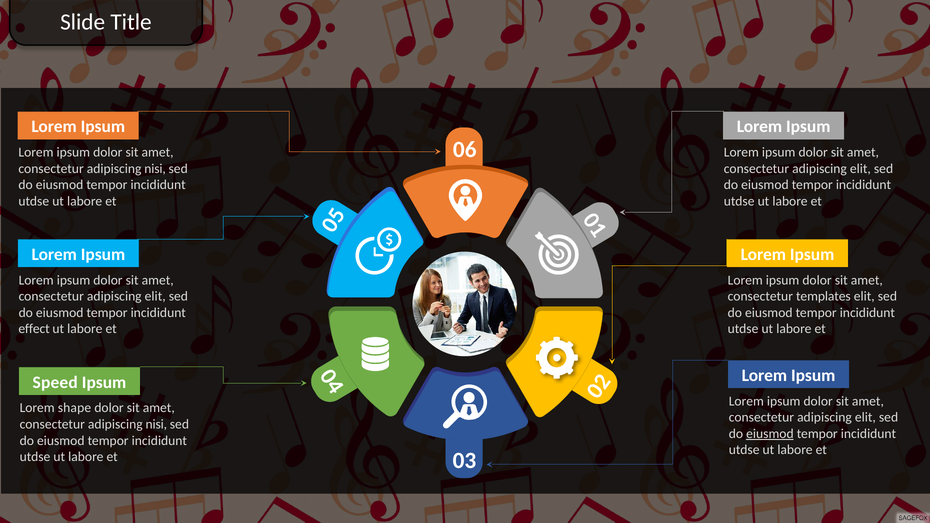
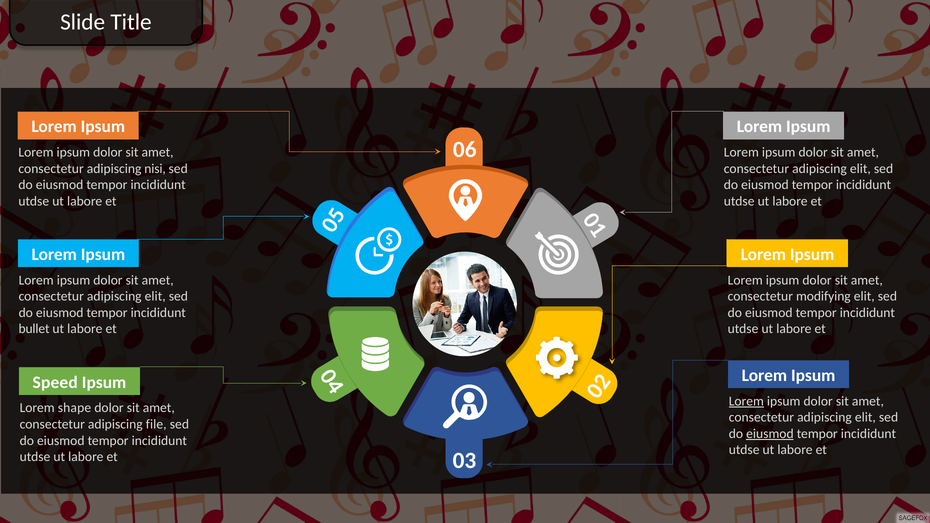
templates: templates -> modifying (823, 296)
effect: effect -> bullet (34, 329)
Lorem underline: none -> present (746, 401)
nisi: nisi -> file (156, 424)
